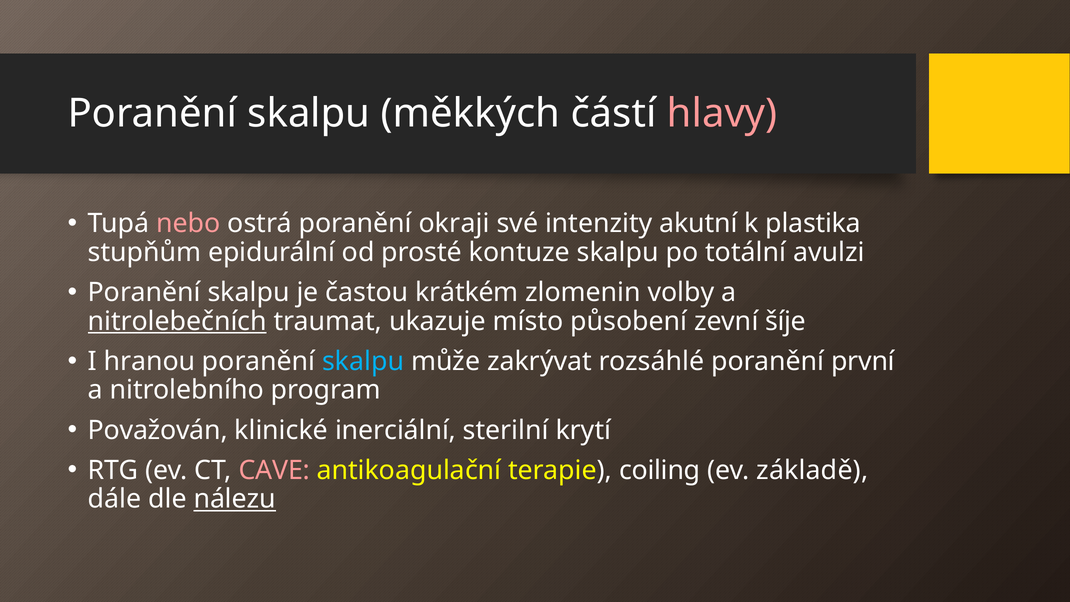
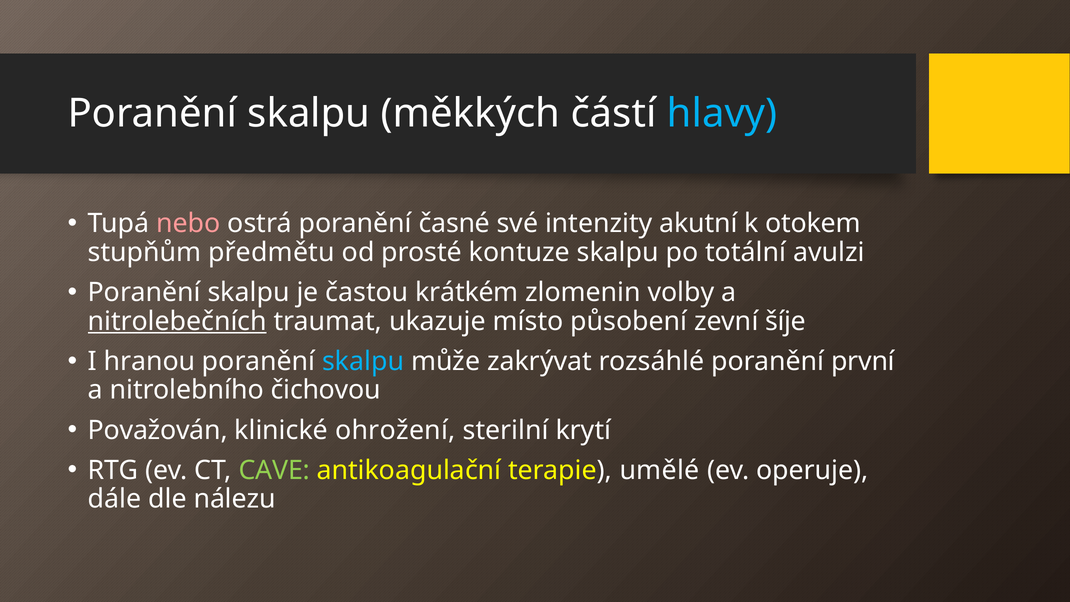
hlavy colour: pink -> light blue (722, 113)
okraji: okraji -> časné (454, 223)
plastika: plastika -> otokem (813, 223)
epidurální: epidurální -> předmětu (271, 252)
program: program -> čichovou (326, 390)
inerciální: inerciální -> ohrožení (395, 430)
CAVE colour: pink -> light green (274, 470)
coiling: coiling -> umělé (659, 470)
základě: základě -> operuje (812, 470)
nálezu underline: present -> none (235, 499)
